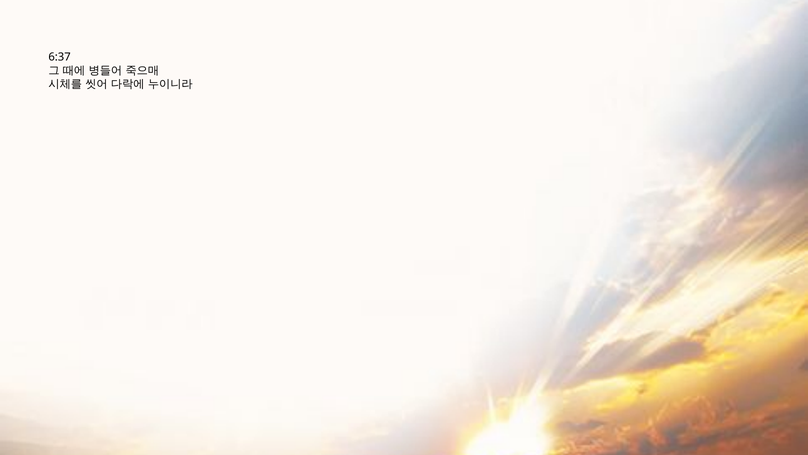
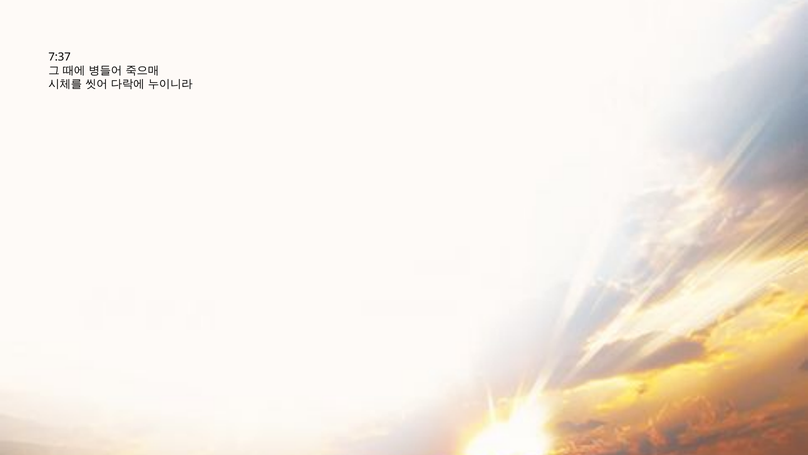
6:37: 6:37 -> 7:37 (60, 57)
